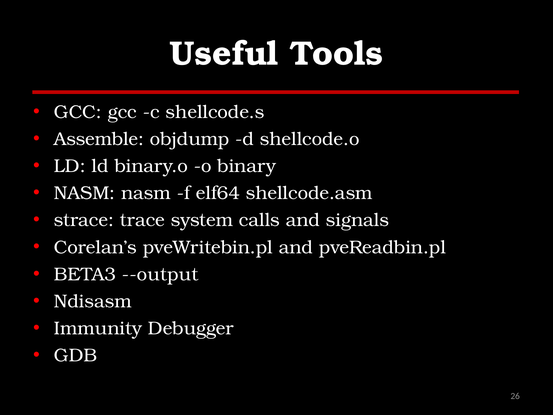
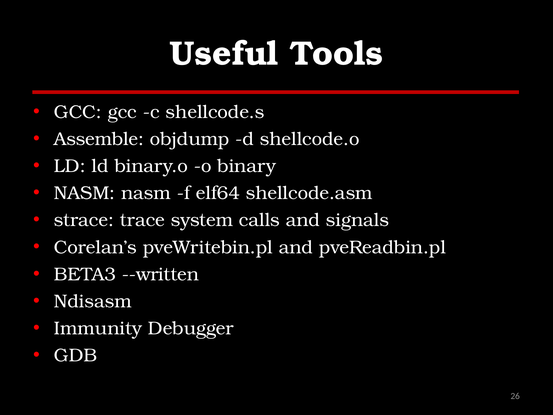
--output: --output -> --written (160, 274)
